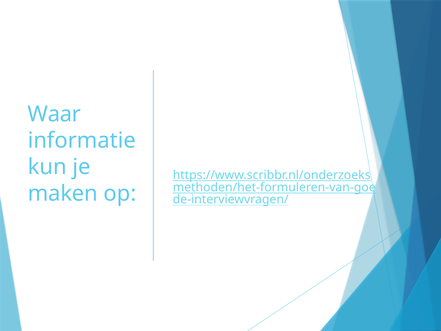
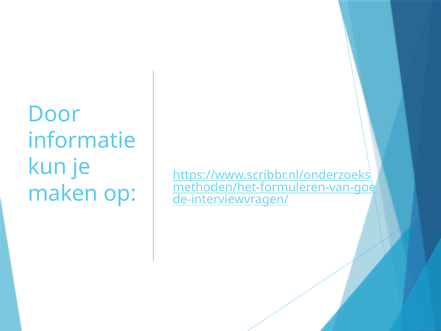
Waar: Waar -> Door (54, 114)
